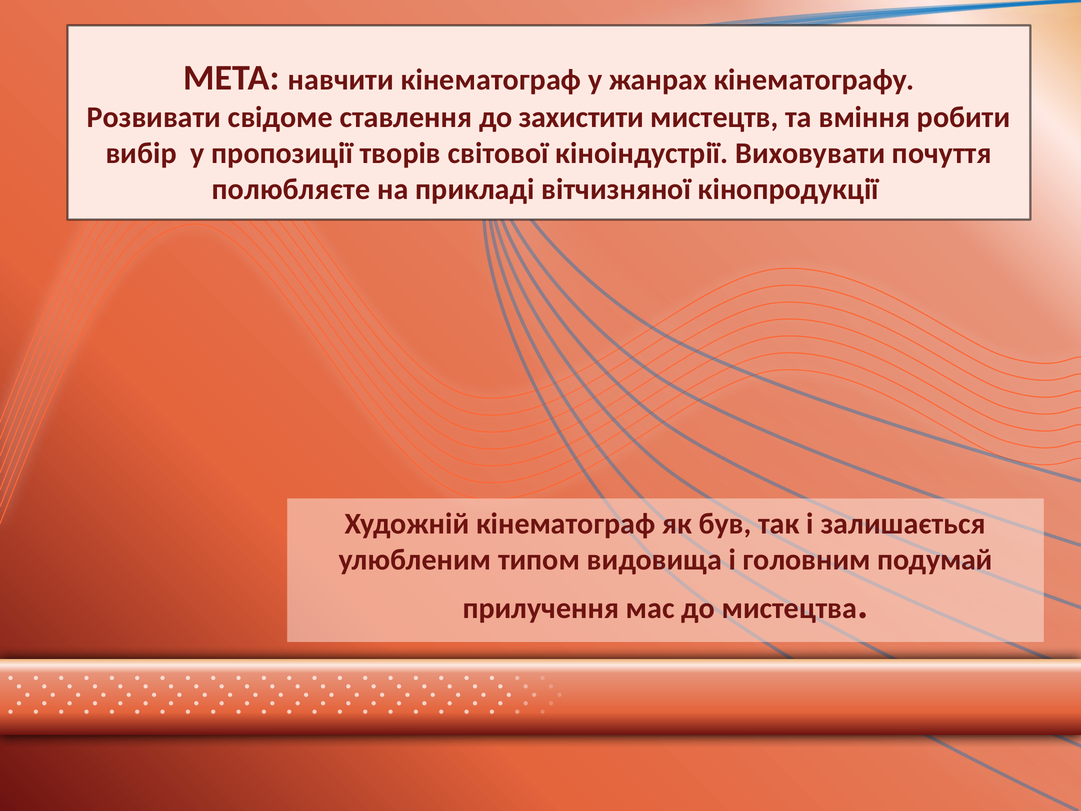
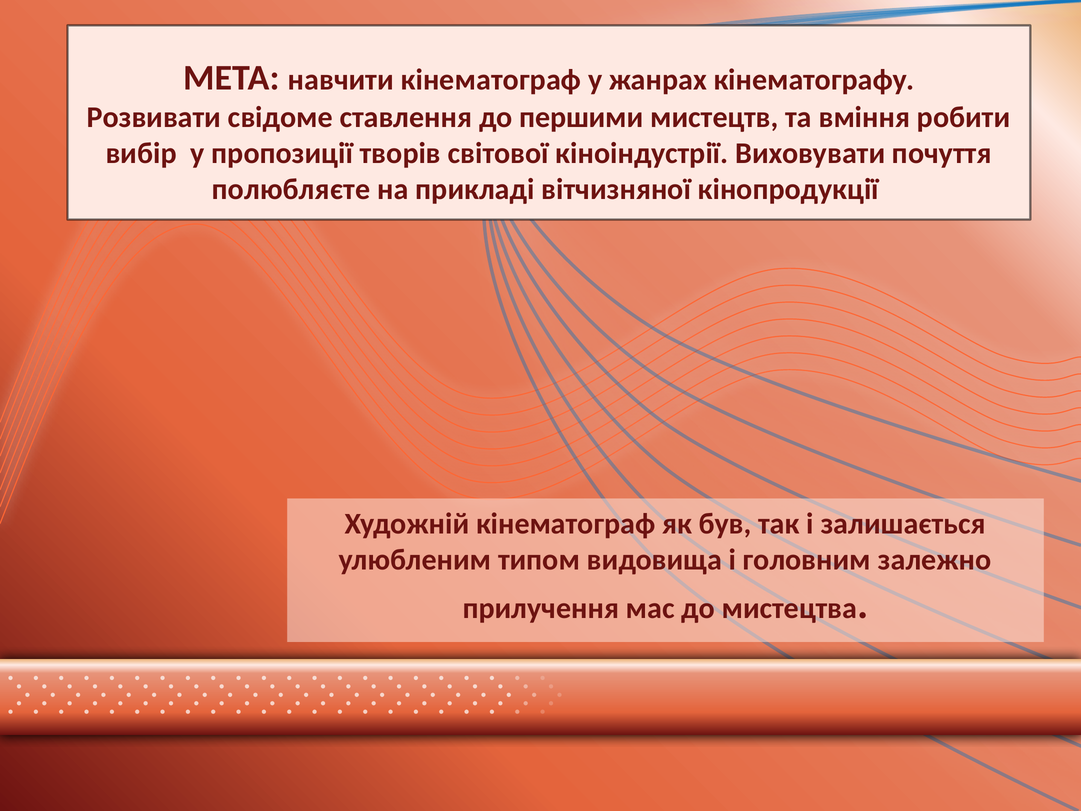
захистити: захистити -> першими (581, 117)
подумай: подумай -> залежно (935, 560)
